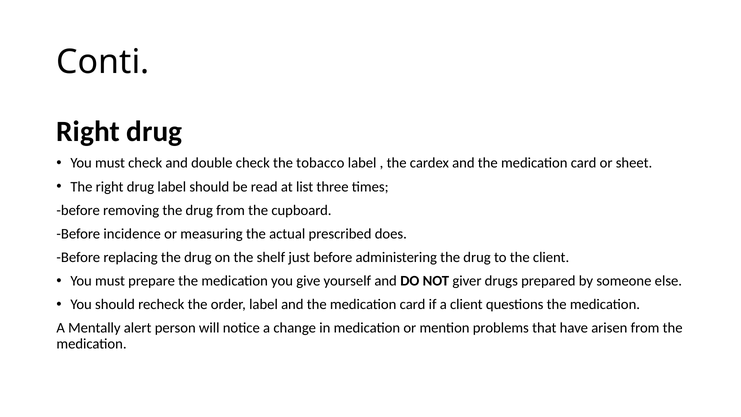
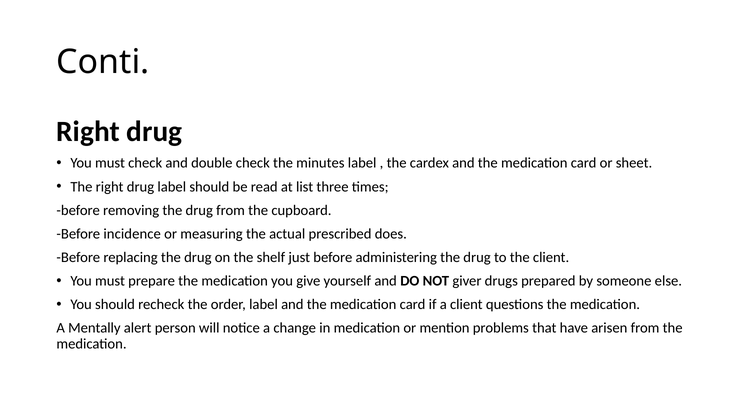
tobacco: tobacco -> minutes (320, 163)
